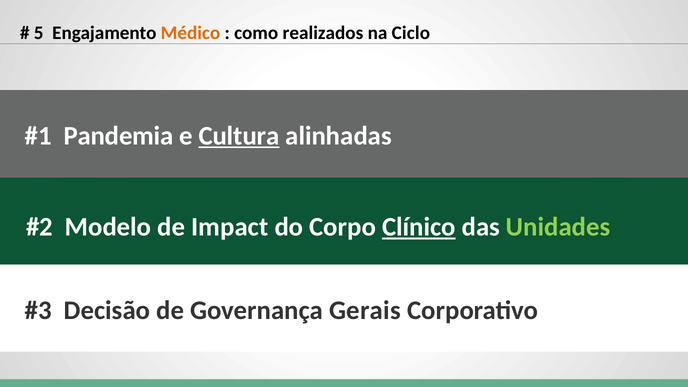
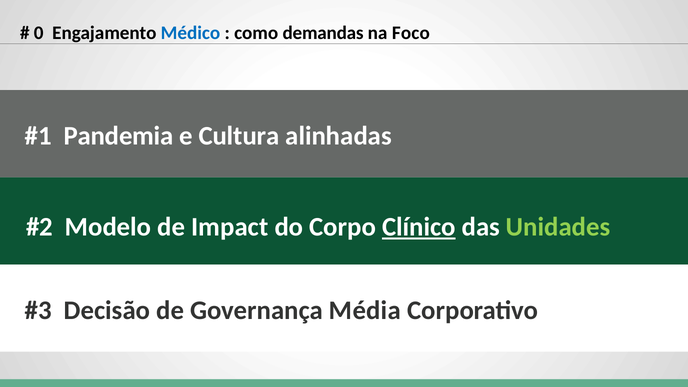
5: 5 -> 0 (39, 33)
Médico colour: orange -> blue (190, 33)
realizados: realizados -> demandas (323, 33)
Ciclo: Ciclo -> Foco (411, 33)
Cultura underline: present -> none (239, 136)
Gerais: Gerais -> Média (365, 310)
